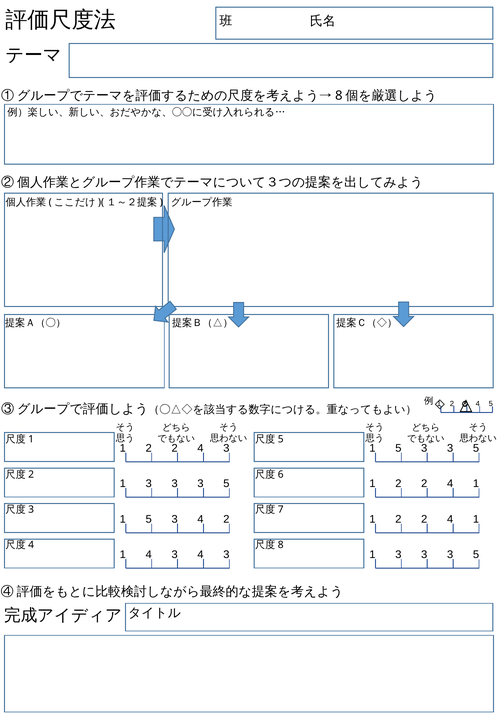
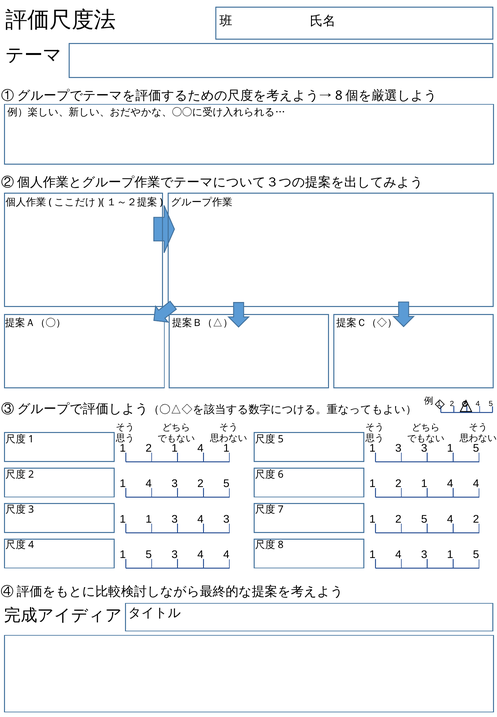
2: 2 -> 1 (175, 449)
3: 3 -> 1 (226, 449)
5: 5 -> 3 (398, 449)
3: 3 -> 1 (450, 449)
3: 3 -> 4 (149, 484)
3: 3 -> 2 (200, 484)
2: 2 -> 1 (424, 484)
1: 1 -> 4 (476, 484)
5: 5 -> 1 (149, 520)
3 4 2: 2 -> 3 (226, 520)
2: 2 -> 5 (424, 520)
1: 1 -> 2 (476, 520)
4: 4 -> 5 (149, 555)
3 4 3: 3 -> 4 (226, 555)
3: 3 -> 4 (398, 555)
3: 3 -> 1 (450, 555)
